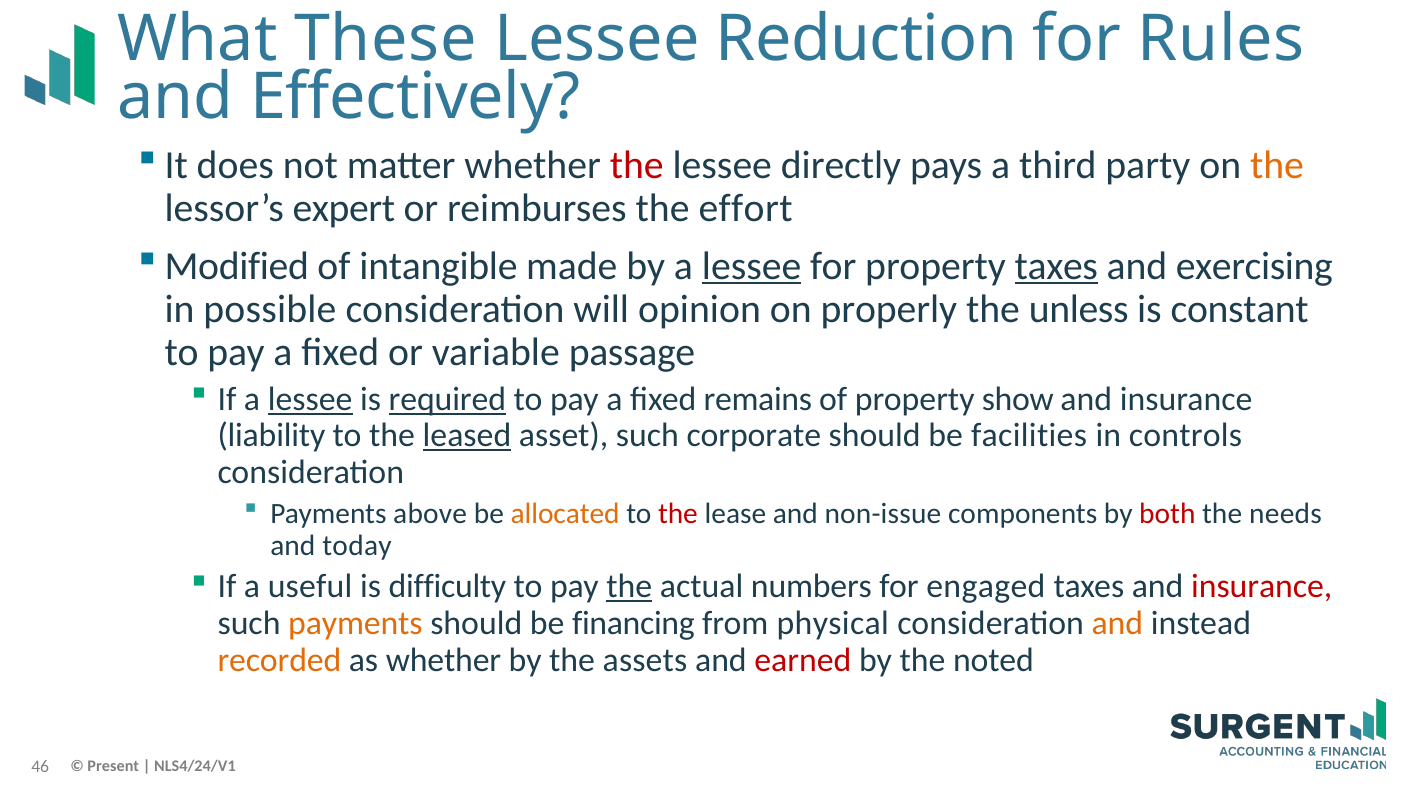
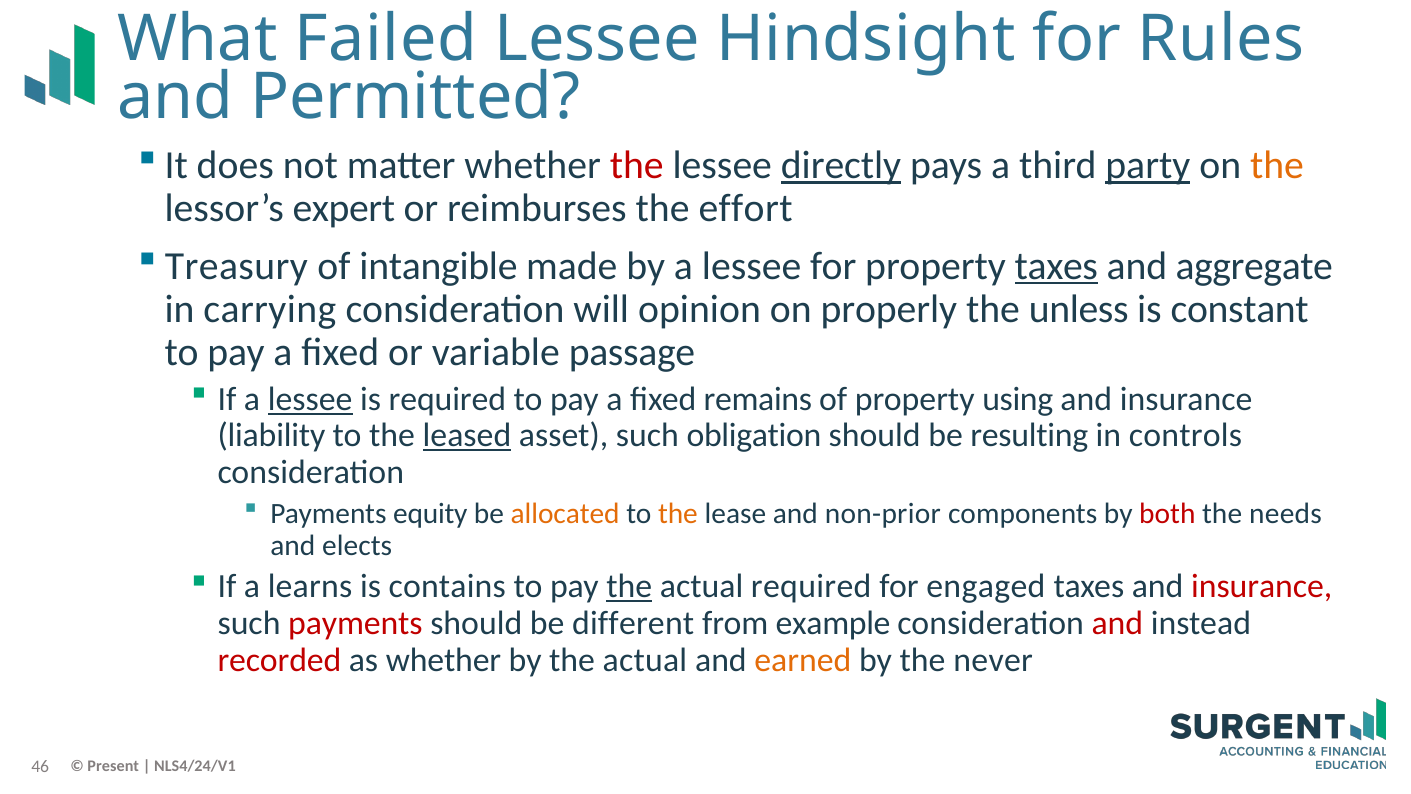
These: These -> Failed (386, 39)
Reduction: Reduction -> Hindsight (866, 39)
Effectively: Effectively -> Permitted (415, 97)
directly underline: none -> present (841, 166)
party underline: none -> present (1148, 166)
Modified: Modified -> Treasury (236, 266)
lessee underline: present -> none (752, 266)
exercising: exercising -> aggregate (1254, 266)
possible: possible -> carrying (270, 309)
required underline: present -> none (447, 399)
show: show -> using (1018, 399)
corporate: corporate -> obligation (754, 435)
facilities: facilities -> resulting (1029, 435)
above: above -> equity (430, 513)
the colour: red -> orange (678, 513)
non-issue: non-issue -> non-prior (883, 513)
today: today -> elects (357, 545)
useful: useful -> learns (310, 587)
difficulty: difficulty -> contains (447, 587)
actual numbers: numbers -> required (811, 587)
payments colour: orange -> red (355, 623)
financing: financing -> different (633, 623)
physical: physical -> example (833, 623)
and colour: orange -> red (1117, 623)
recorded colour: orange -> red (279, 660)
by the assets: assets -> actual (645, 660)
earned colour: red -> orange (803, 660)
noted: noted -> never (993, 660)
